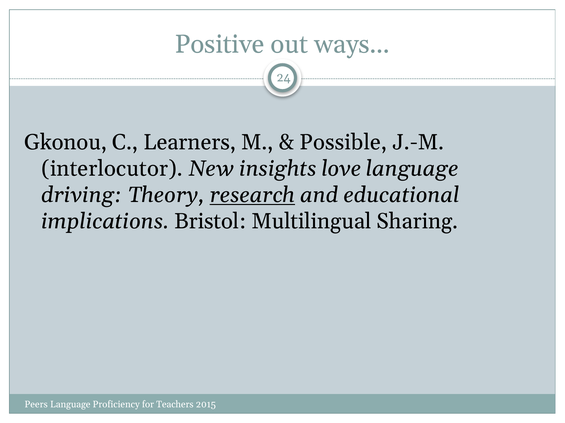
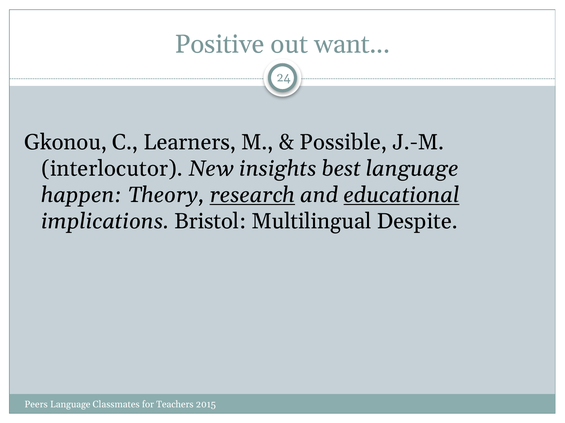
ways: ways -> want (352, 44)
love: love -> best (341, 169)
driving: driving -> happen (82, 195)
educational underline: none -> present (402, 195)
Sharing: Sharing -> Despite (417, 222)
Proficiency: Proficiency -> Classmates (116, 405)
